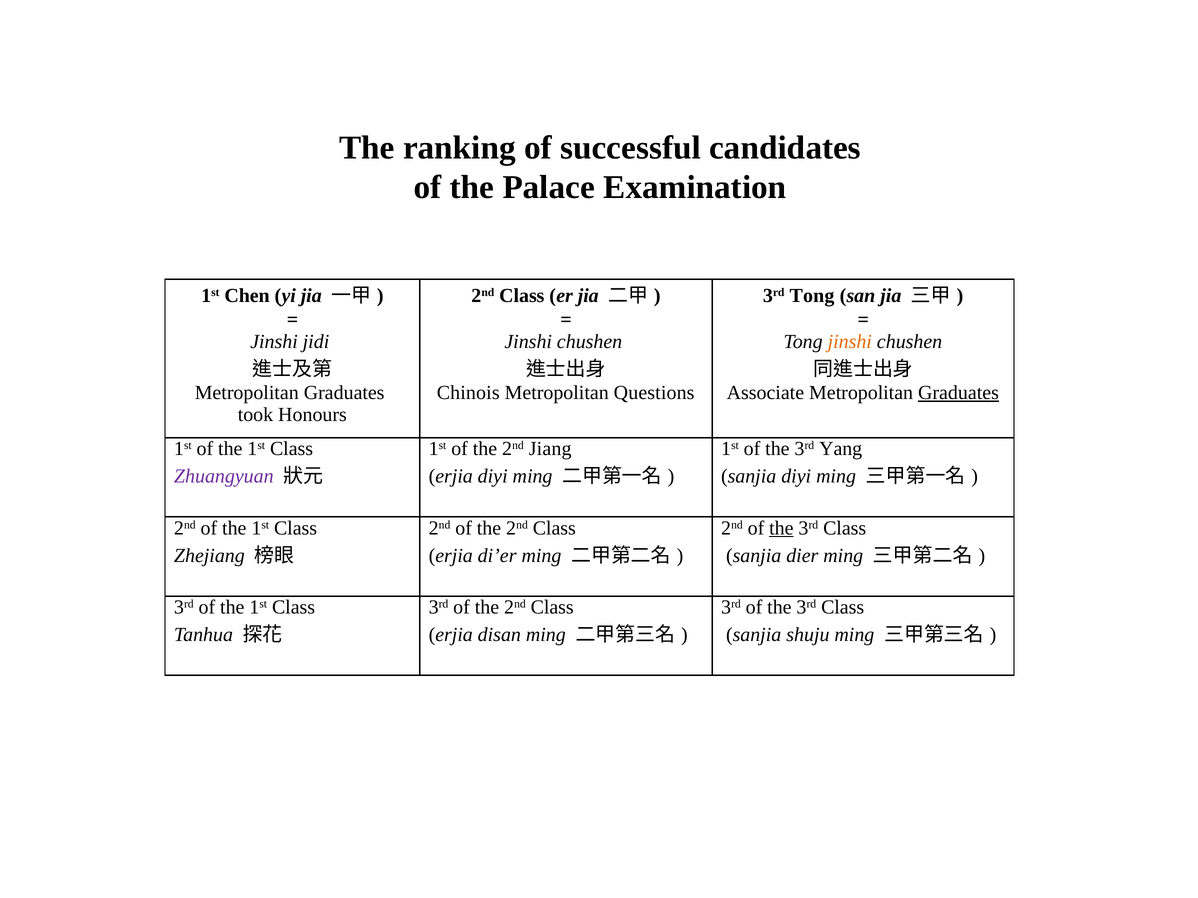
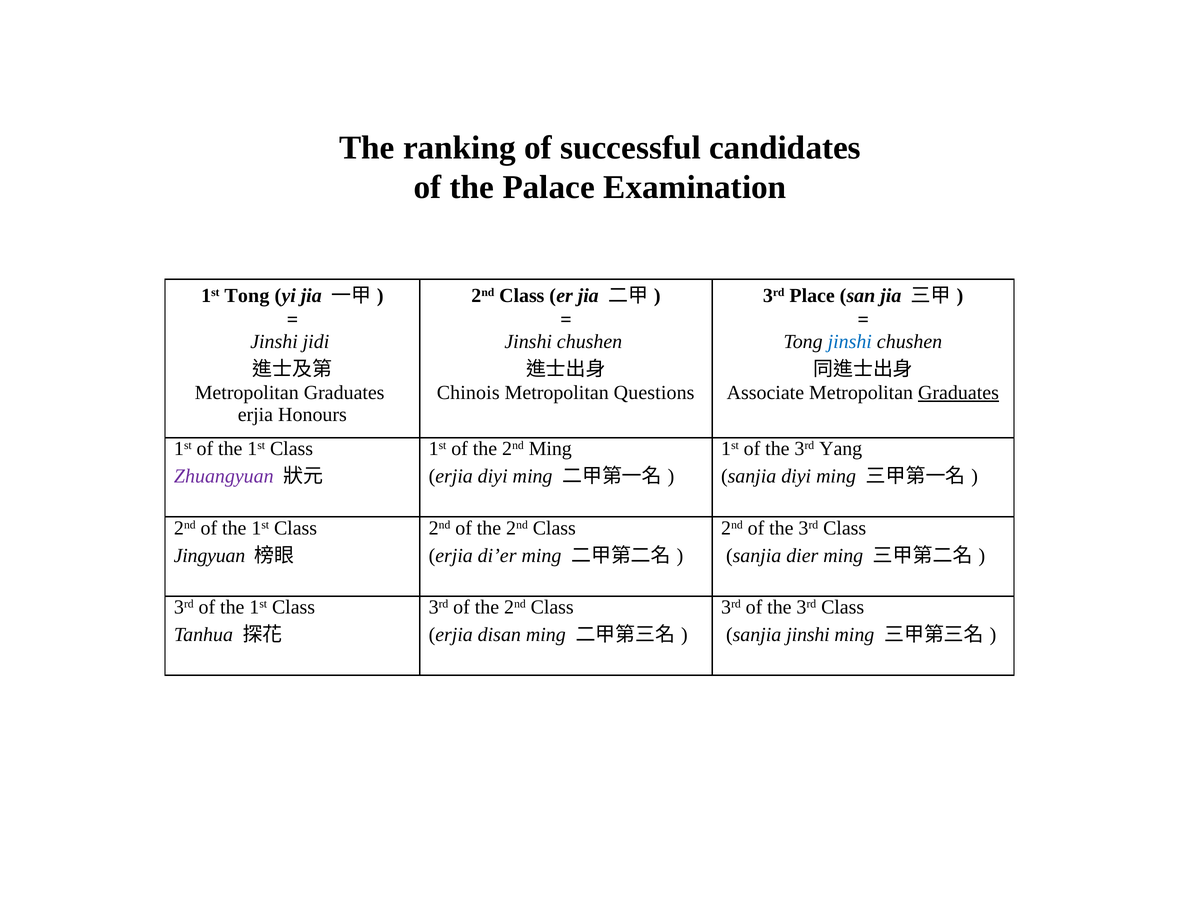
1st Chen: Chen -> Tong (247, 296)
3rd Tong: Tong -> Place (812, 296)
jinshi colour: orange -> blue (850, 342)
took: took -> erjia (255, 415)
2nd Jiang: Jiang -> Ming (550, 449)
the underline: present -> none (781, 528)
Zhejiang: Zhejiang -> Jingyuan (209, 556)
sanjia shuju: shuju -> jinshi (808, 635)
